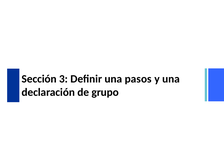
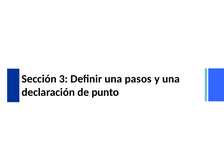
grupo: grupo -> punto (105, 92)
